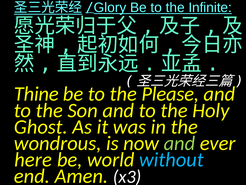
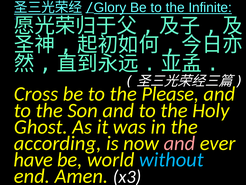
Thine: Thine -> Cross (36, 94)
wondrous: wondrous -> according (58, 143)
and colour: light green -> pink (179, 143)
here: here -> have (33, 159)
